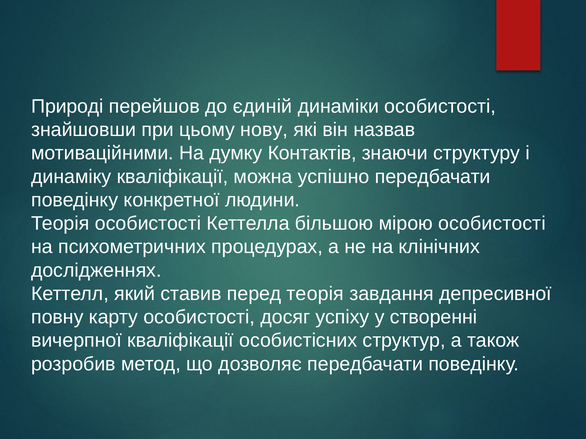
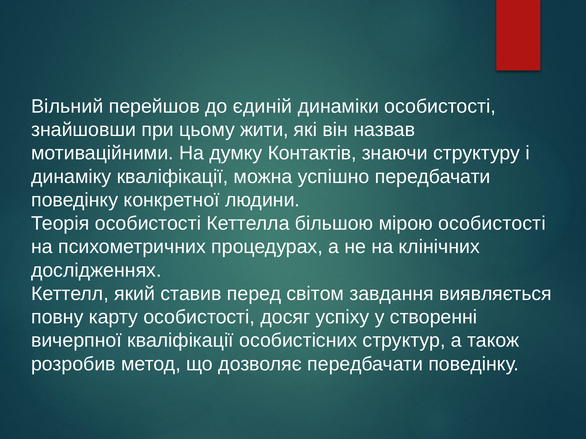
Природі: Природі -> Вільний (67, 106)
нову: нову -> жити (264, 130)
перед теорія: теорія -> світом (315, 294)
депресивної: депресивної -> виявляється (496, 294)
